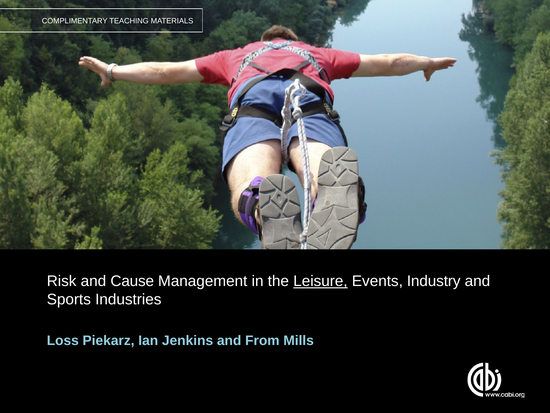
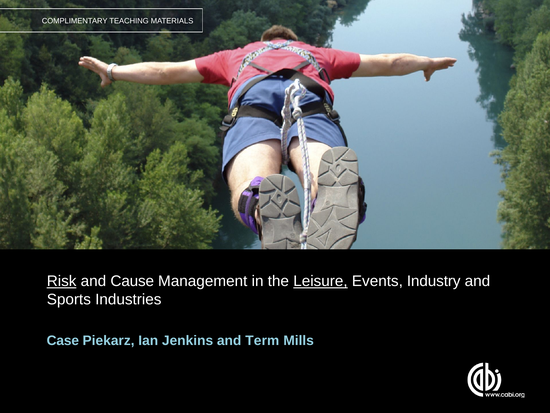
Risk underline: none -> present (62, 281)
Loss: Loss -> Case (63, 340)
From: From -> Term (262, 340)
